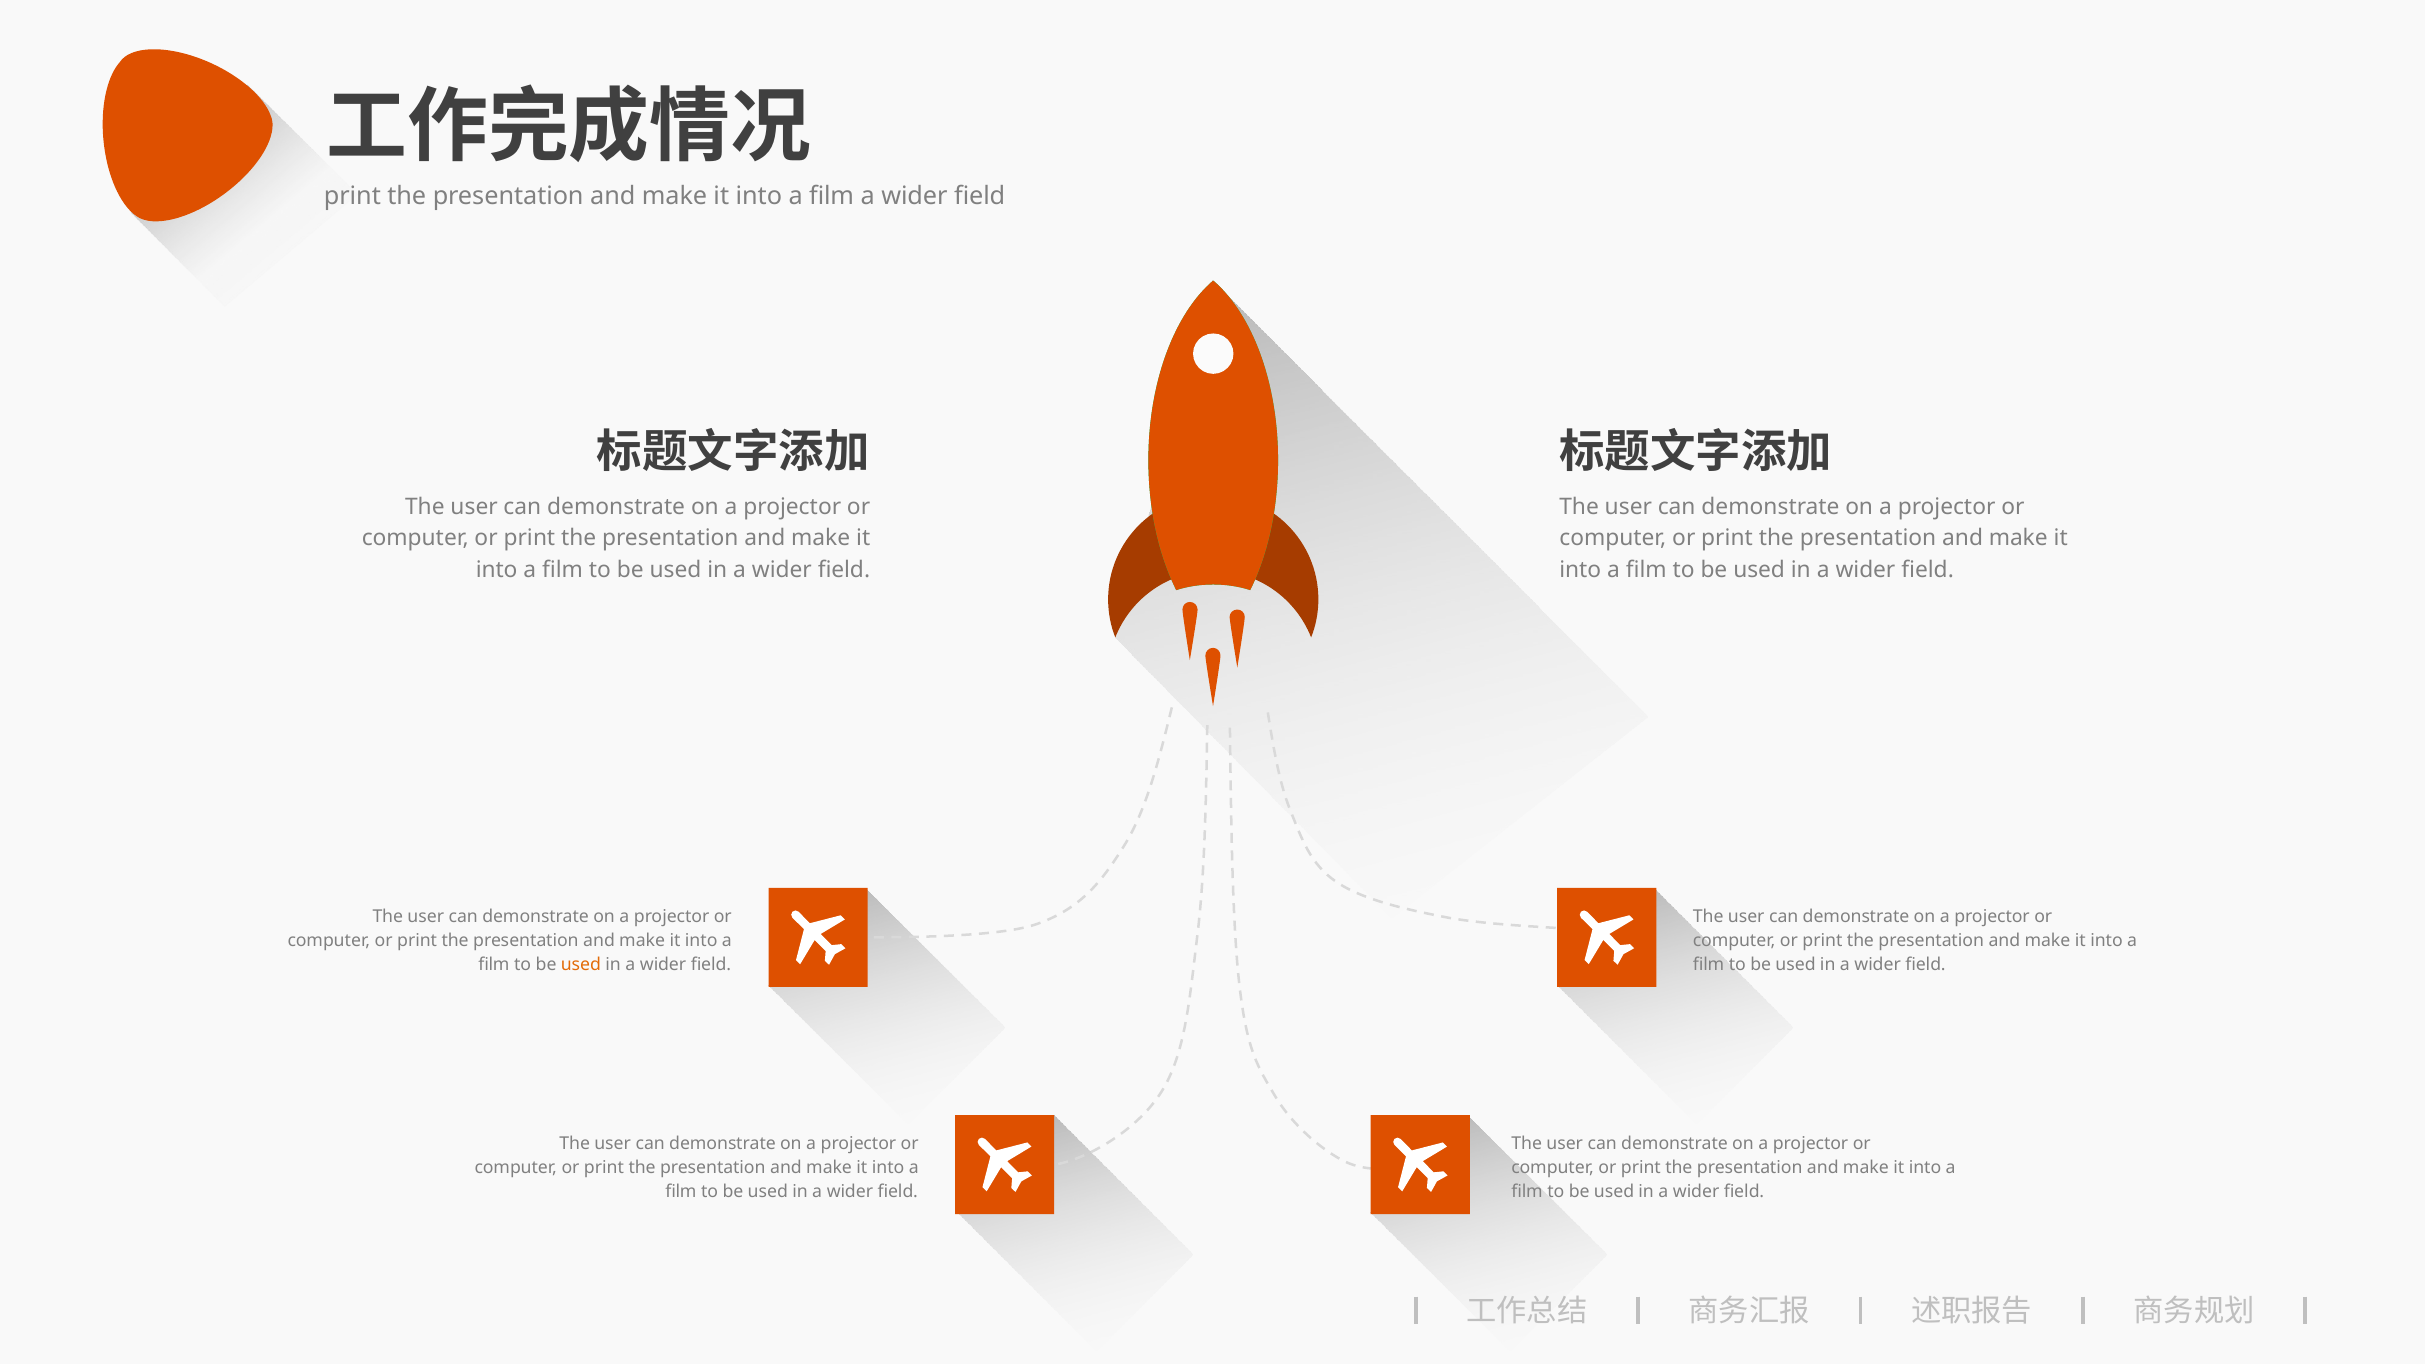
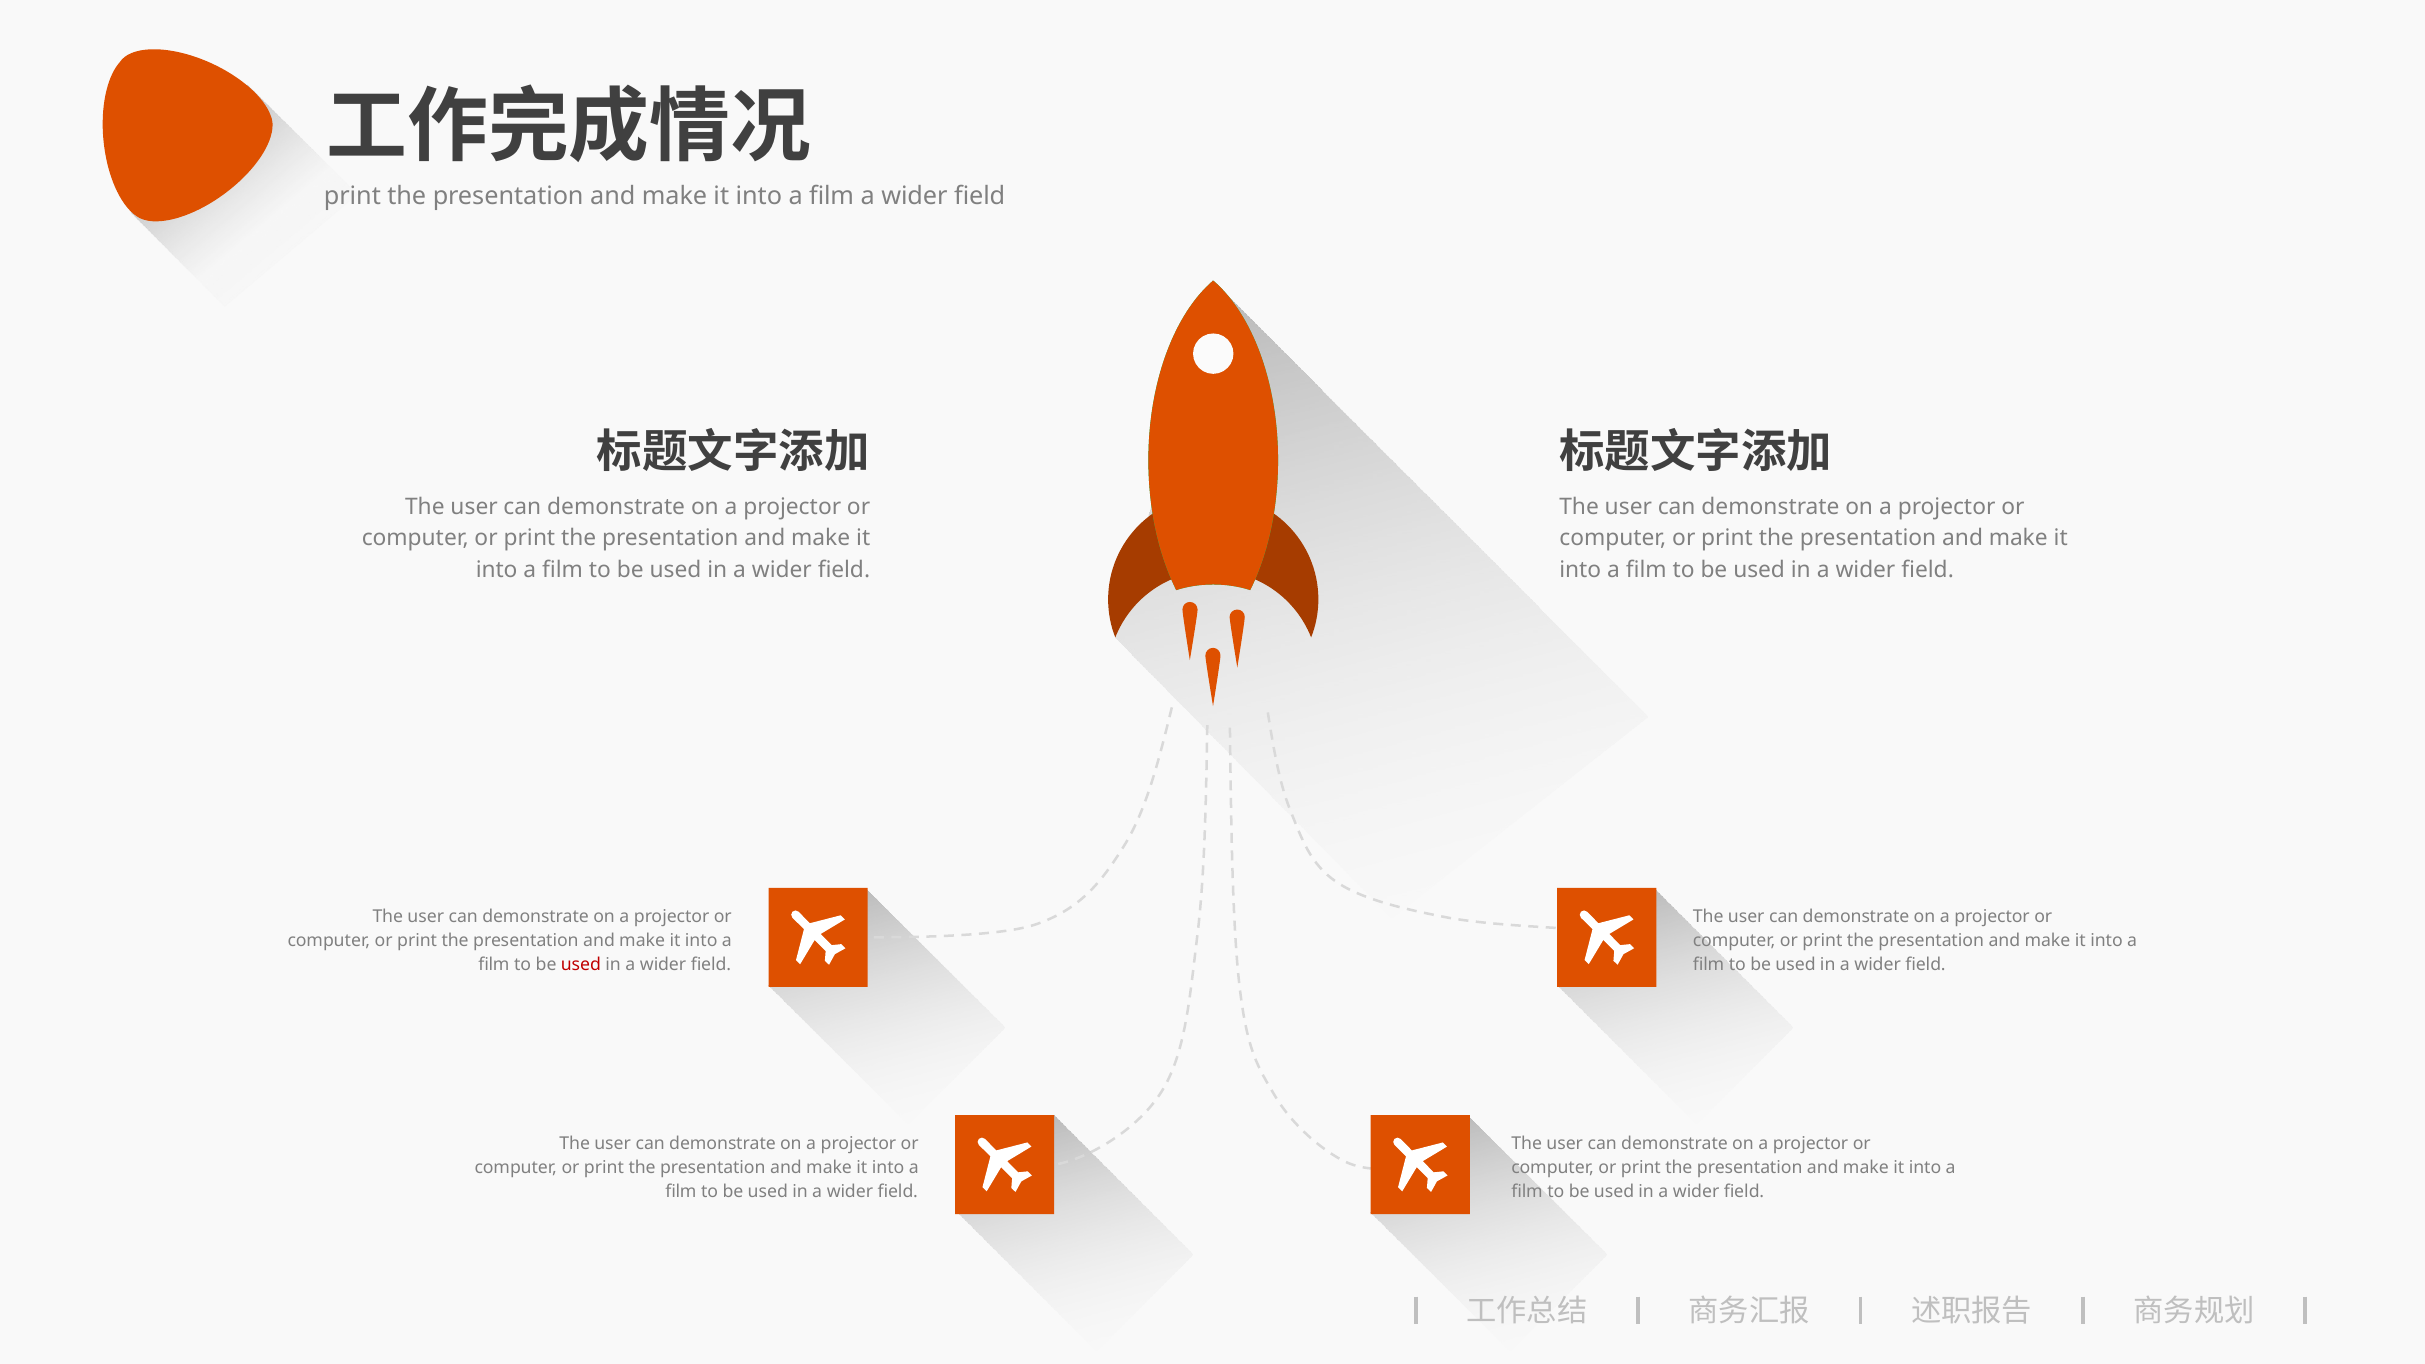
used colour: orange -> red (581, 965)
